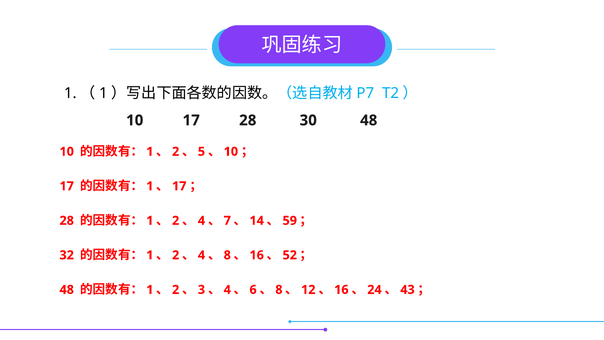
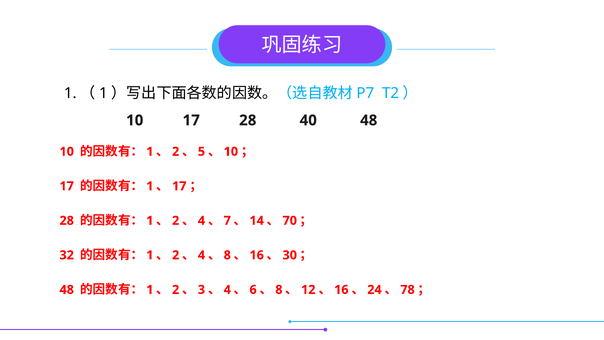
30: 30 -> 40 (308, 120)
59: 59 -> 70 (290, 221)
52: 52 -> 30 (290, 255)
43: 43 -> 78 (408, 290)
